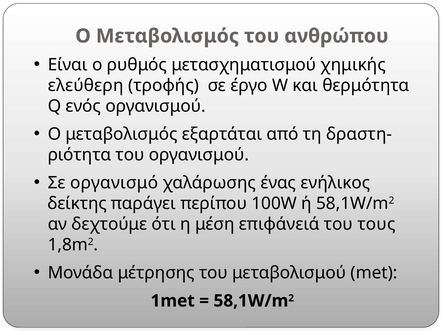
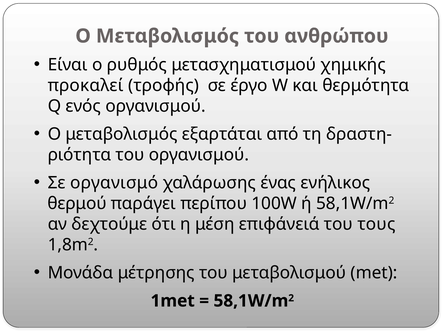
ελεύθερη: ελεύθερη -> προκαλεί (86, 85)
δείκτης: δείκτης -> θερμού (77, 203)
